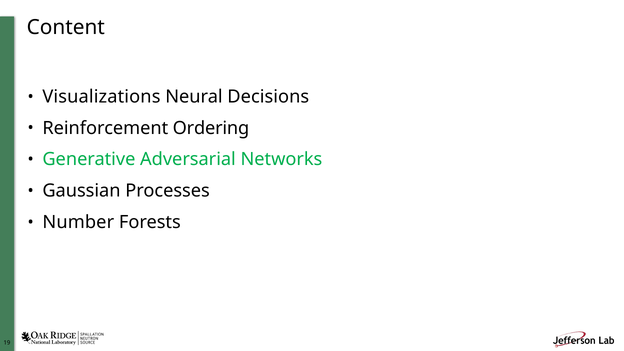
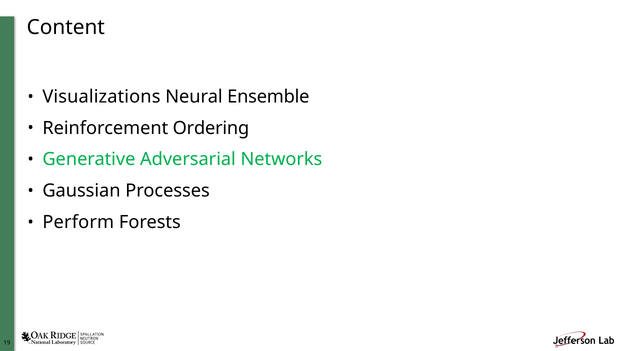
Decisions: Decisions -> Ensemble (268, 97)
Number: Number -> Perform (78, 222)
